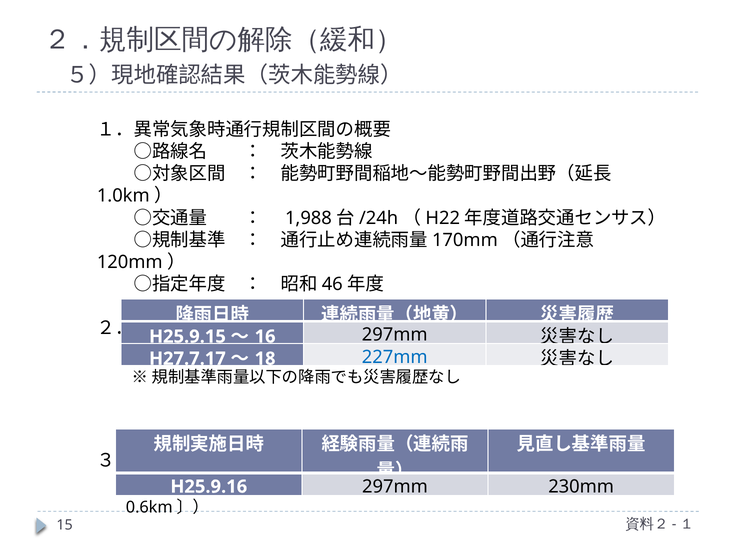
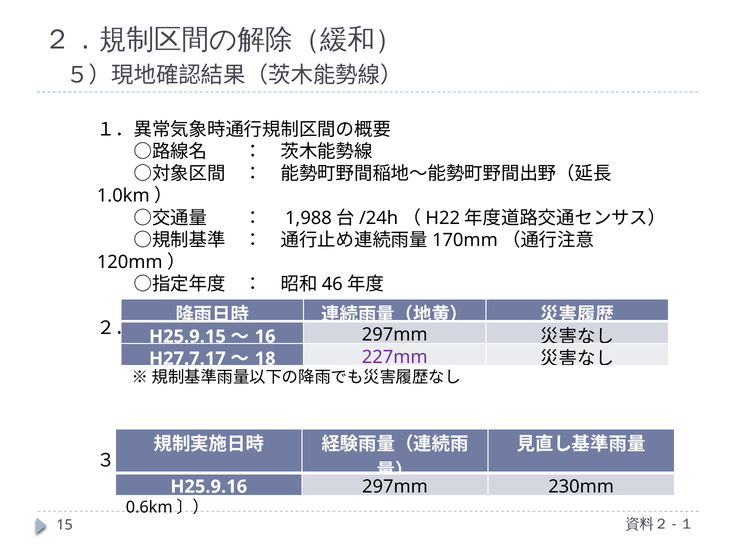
227mm colour: blue -> purple (395, 356)
